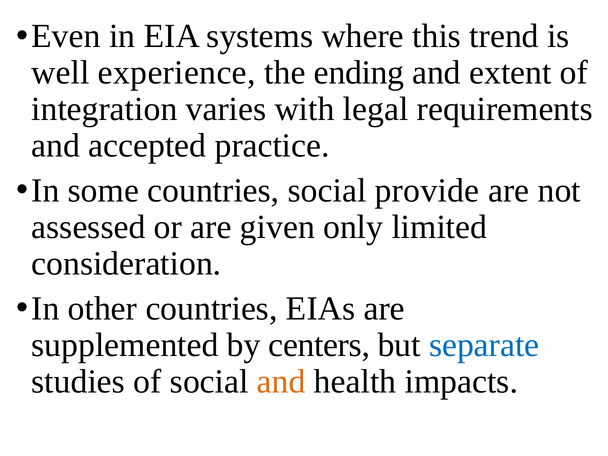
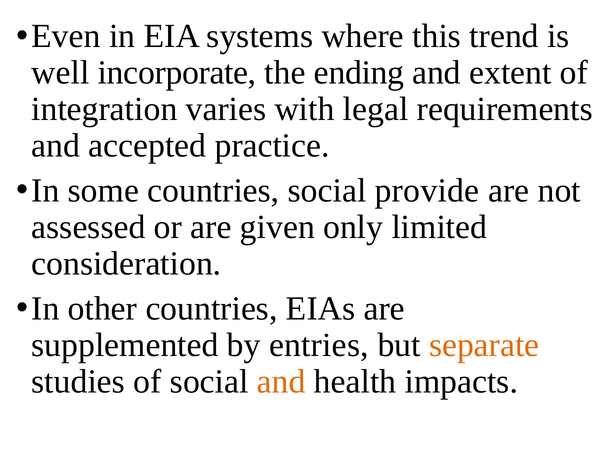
experience: experience -> incorporate (177, 73)
centers: centers -> entries (319, 345)
separate colour: blue -> orange (484, 345)
